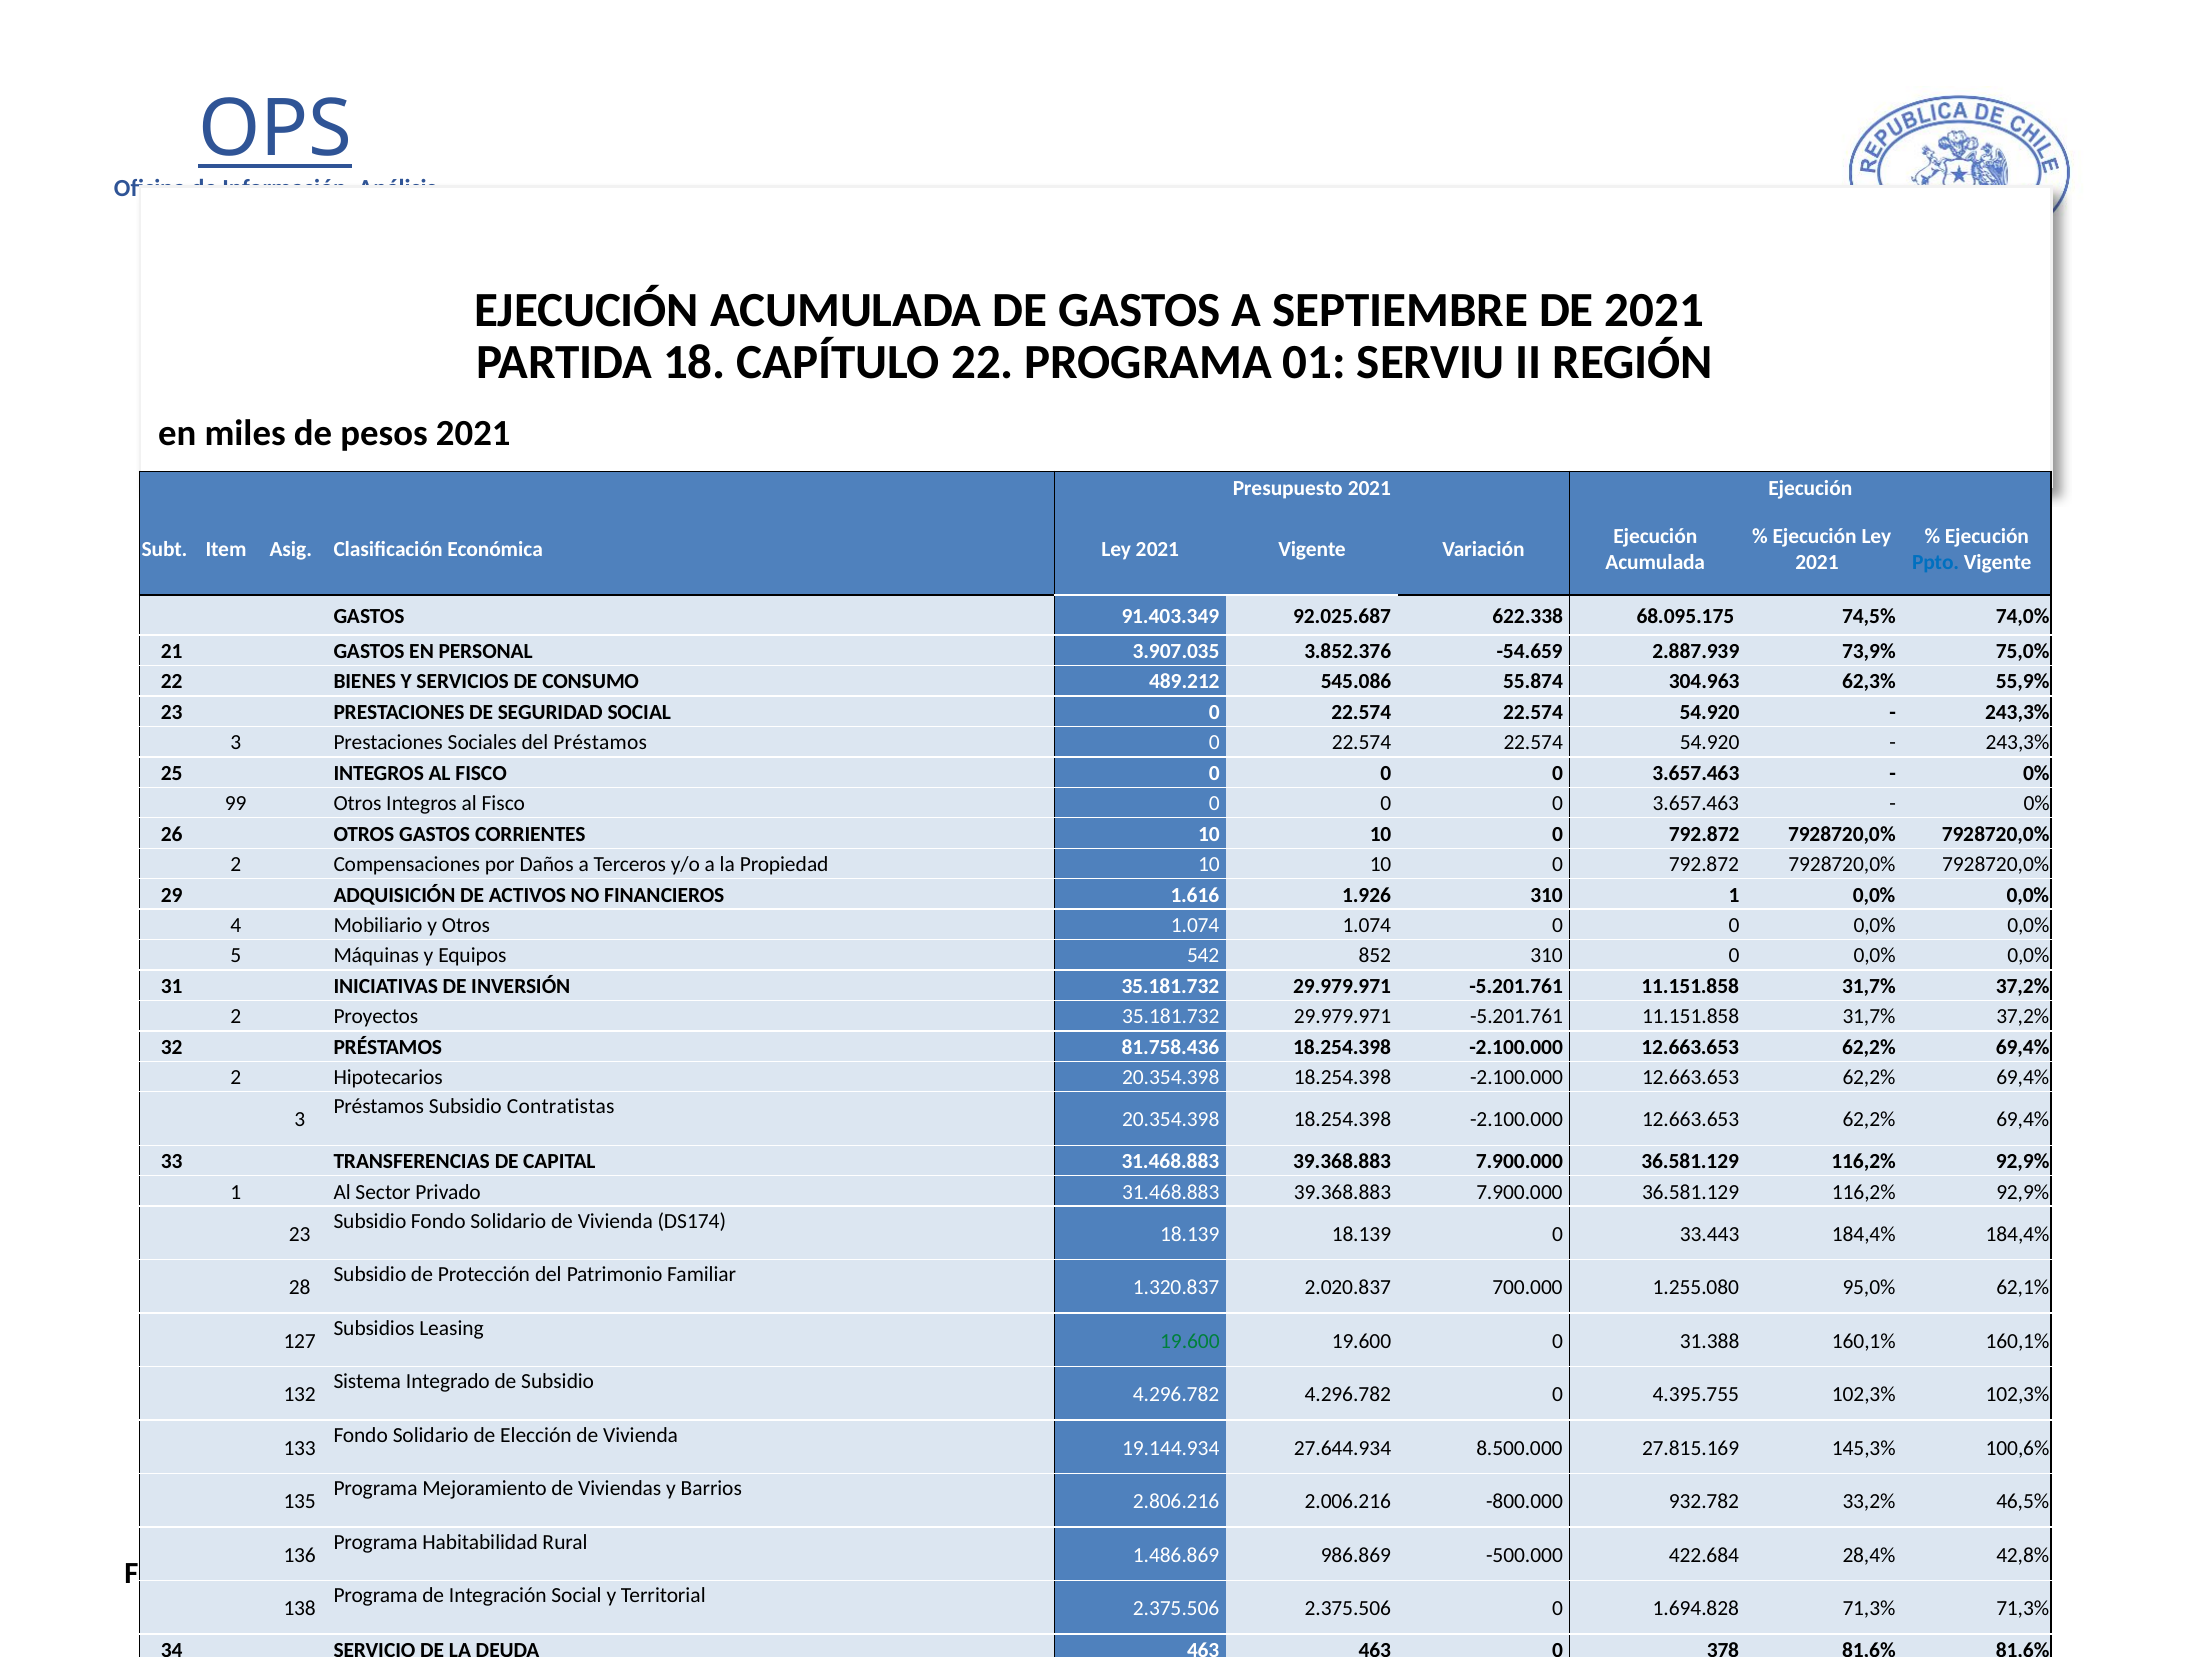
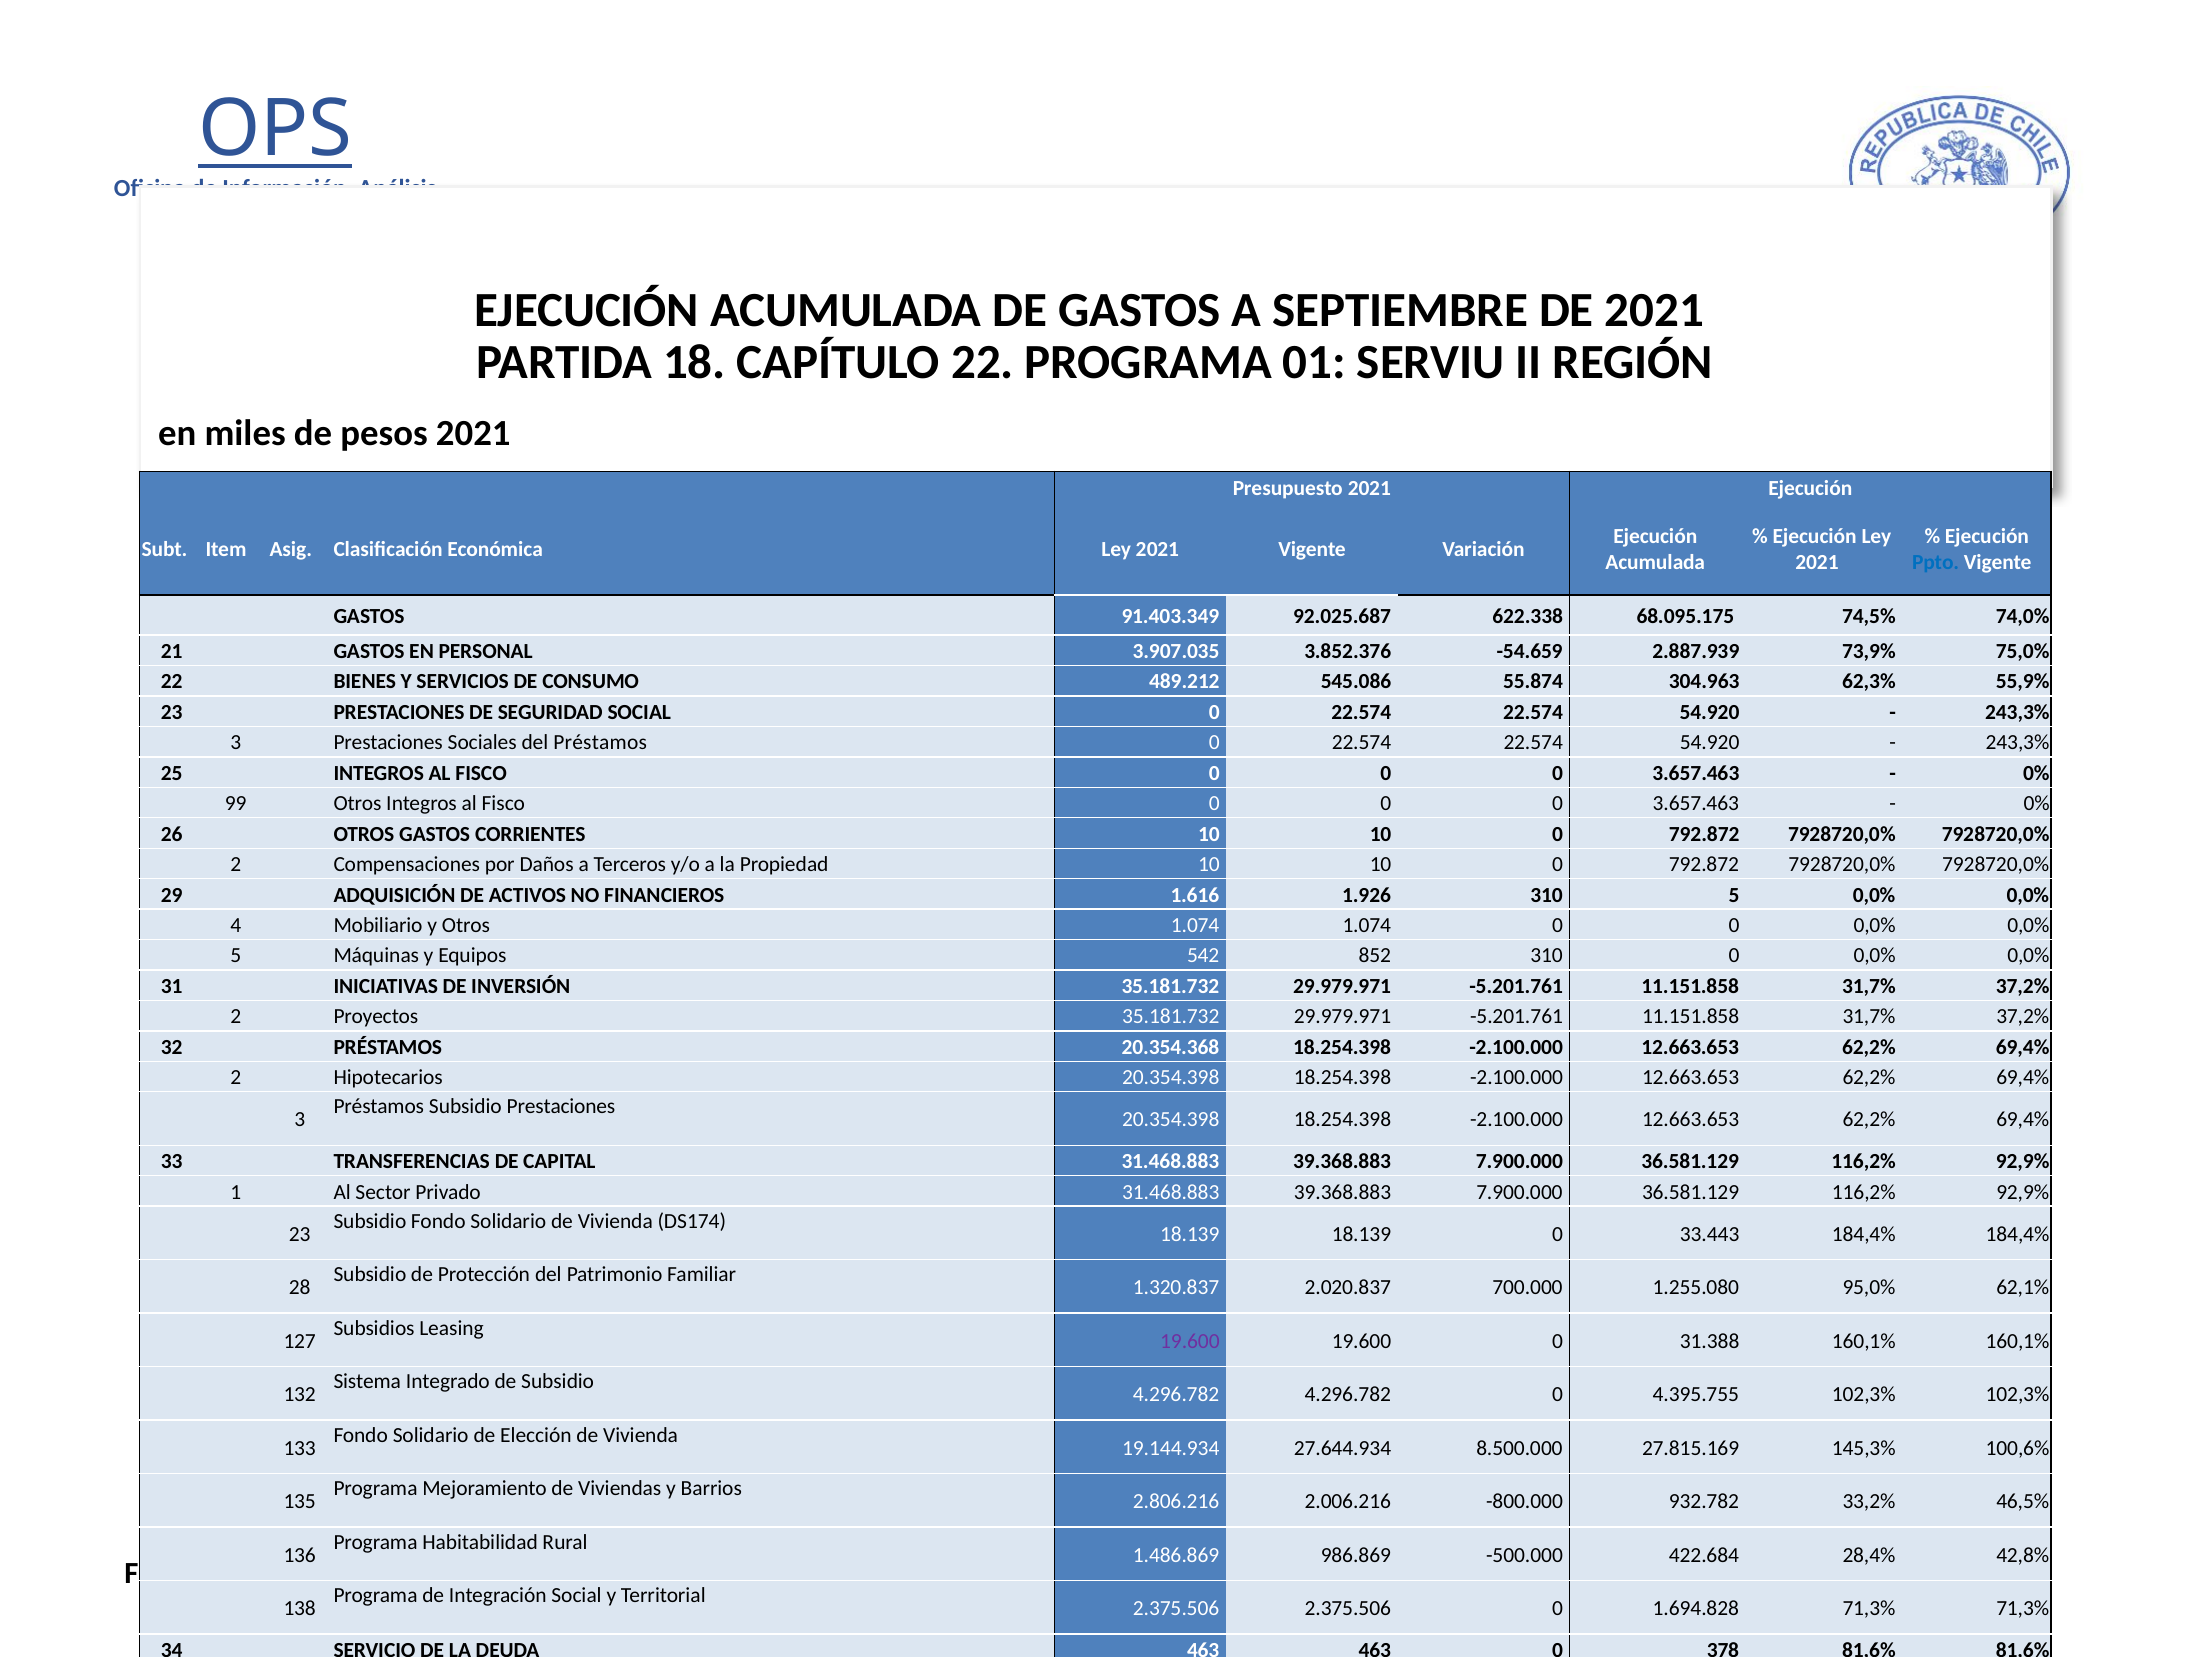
310 1: 1 -> 5 (1734, 895)
81.758.436: 81.758.436 -> 20.354.368 (1170, 1047)
Subsidio Contratistas: Contratistas -> Prestaciones (561, 1107)
19.600 colour: green -> purple (1190, 1341)
